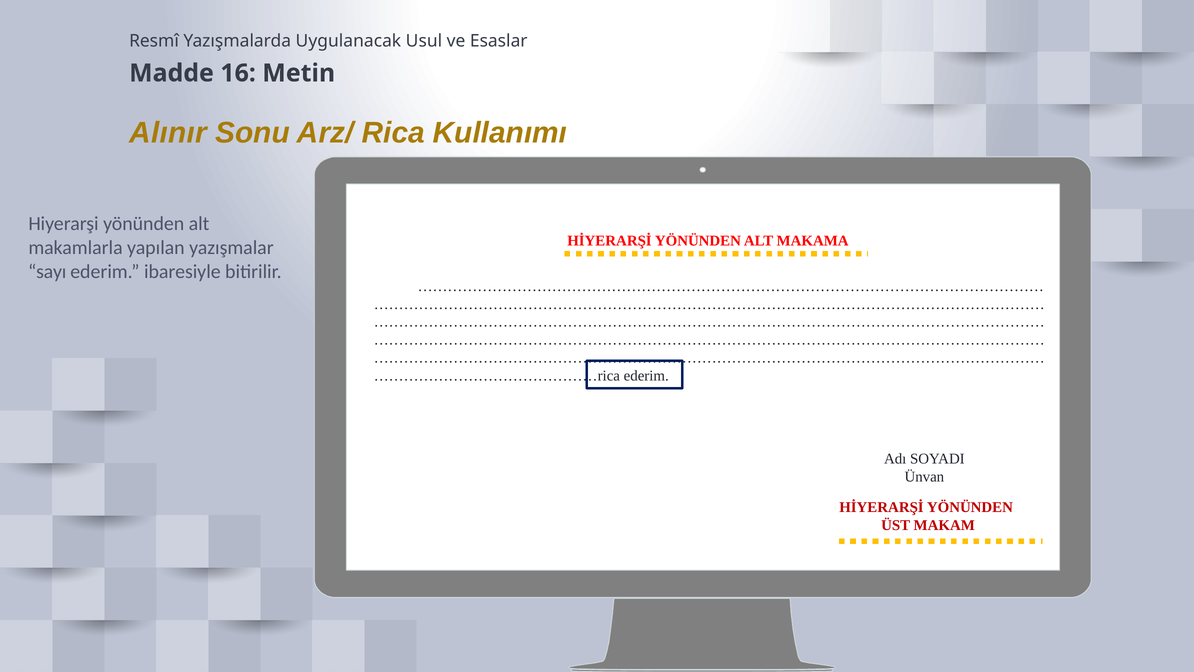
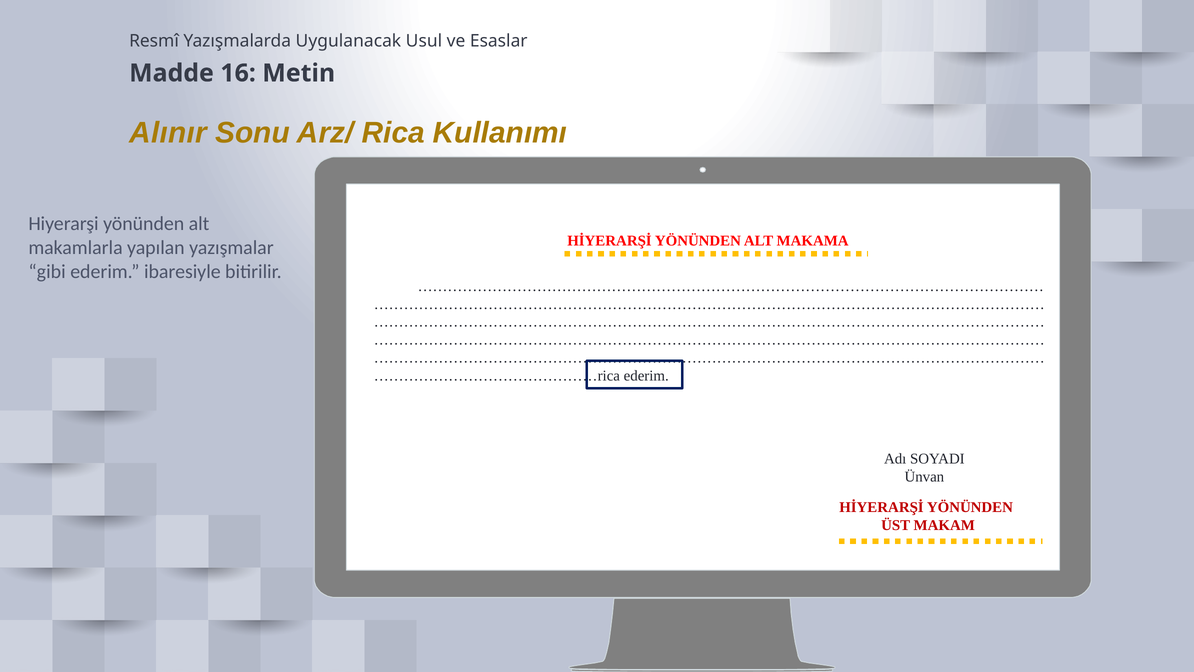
sayı: sayı -> gibi (47, 271)
